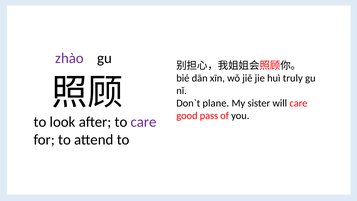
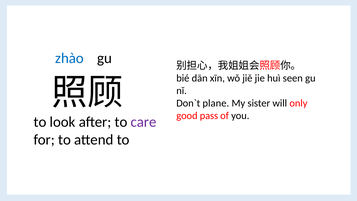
zhào colour: purple -> blue (69, 58)
truly: truly -> seen (293, 78)
will care: care -> only (298, 103)
